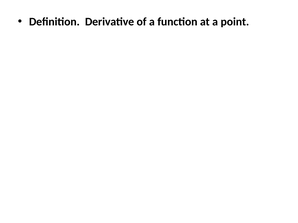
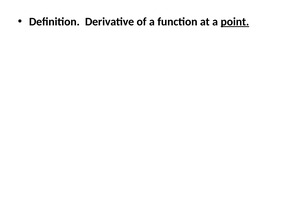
point underline: none -> present (235, 22)
